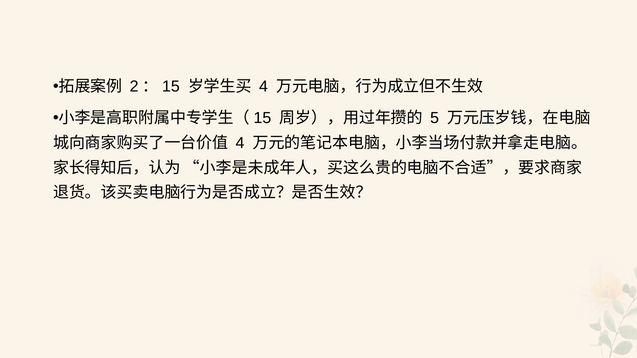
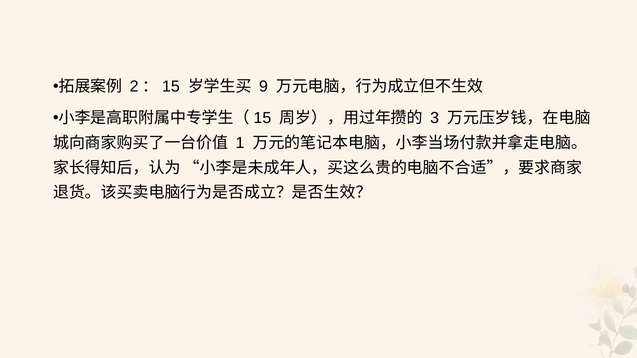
4: 4 -> 9 (263, 87)
5: 5 -> 3 (435, 118)
4: 4 -> 1 (240, 143)
